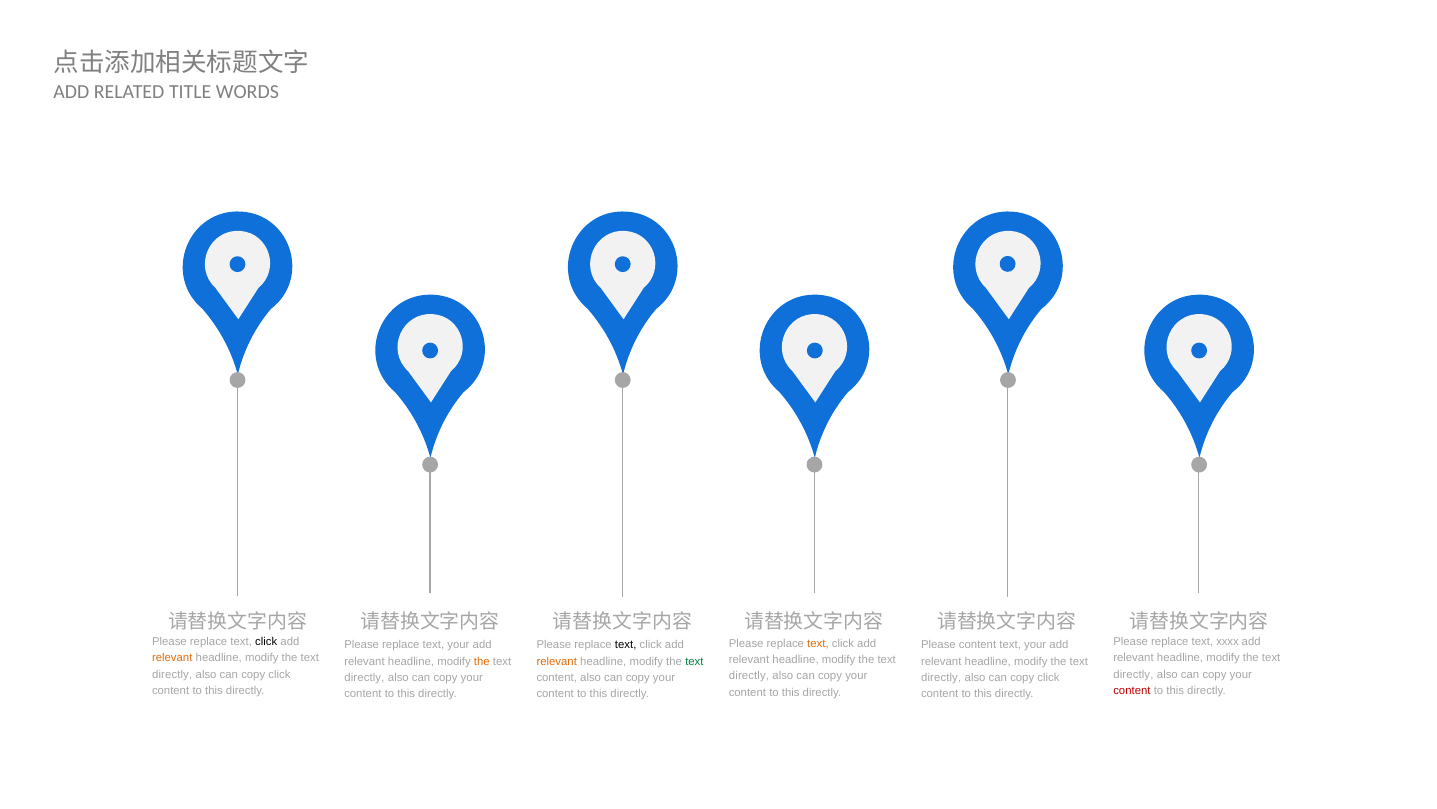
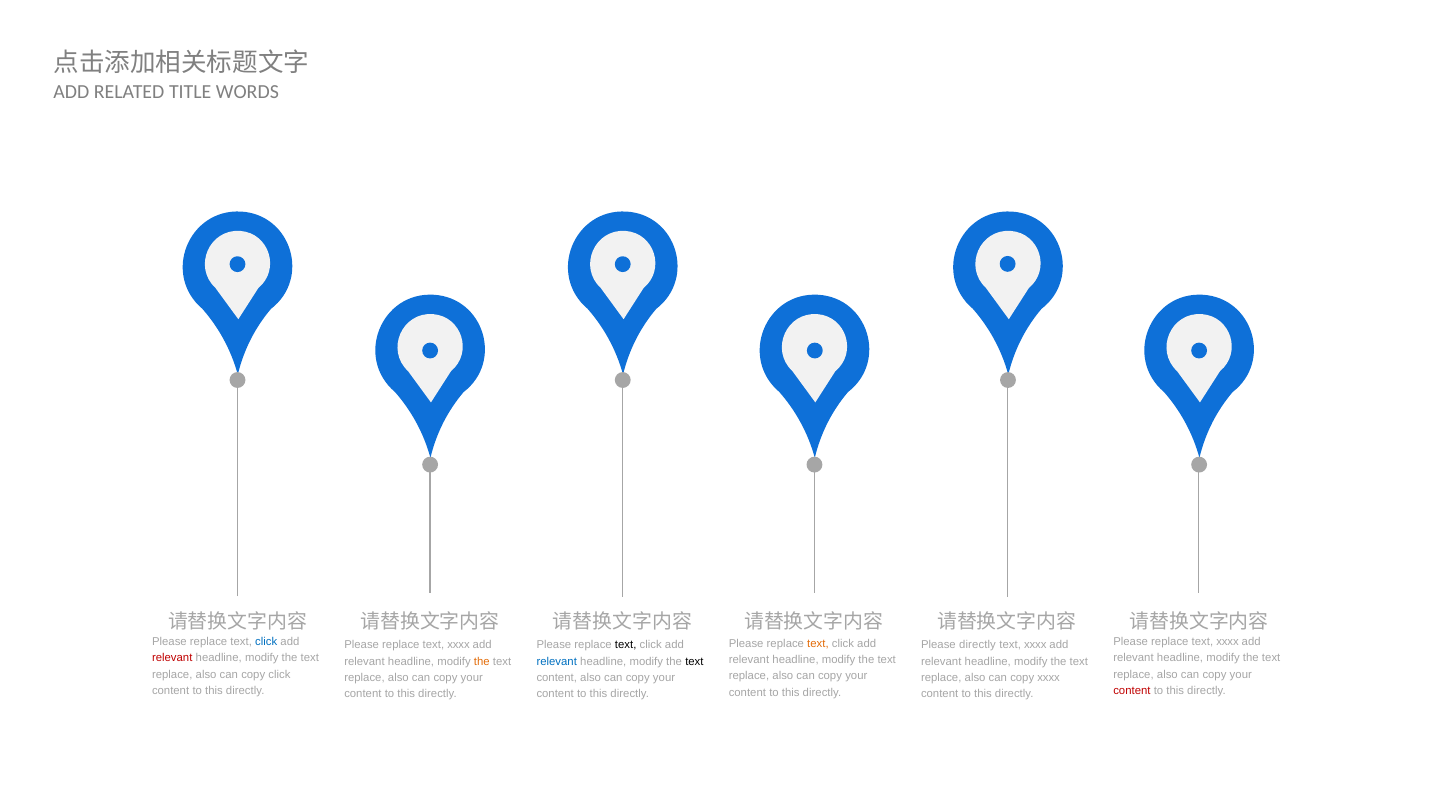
click colour: black -> blue (266, 641)
your: your -> xxxx (459, 645)
Please content: content -> directly (978, 645)
your: your -> xxxx (1035, 645)
relevant colour: orange -> red (172, 658)
relevant colour: orange -> blue (557, 661)
text colour: green -> black (694, 661)
directly: directly -> replace (172, 674)
directly: directly -> replace (1133, 674)
directly: directly -> replace (749, 676)
directly: directly -> replace (364, 677)
directly: directly -> replace (941, 677)
click: click -> xxxx (1049, 677)
